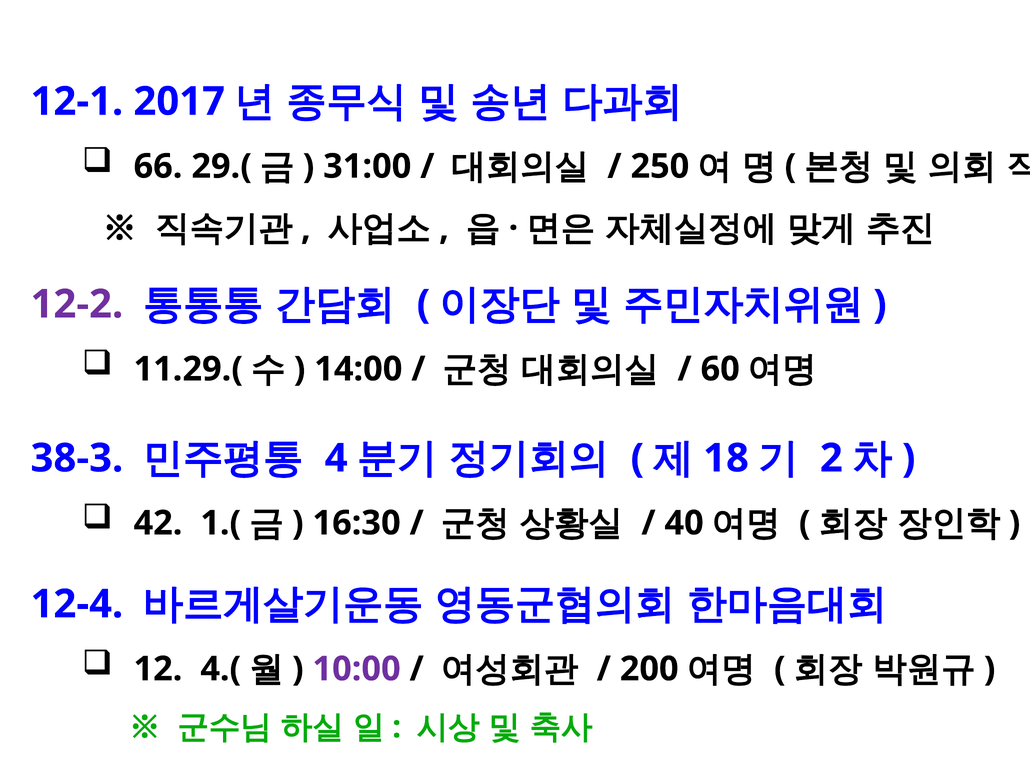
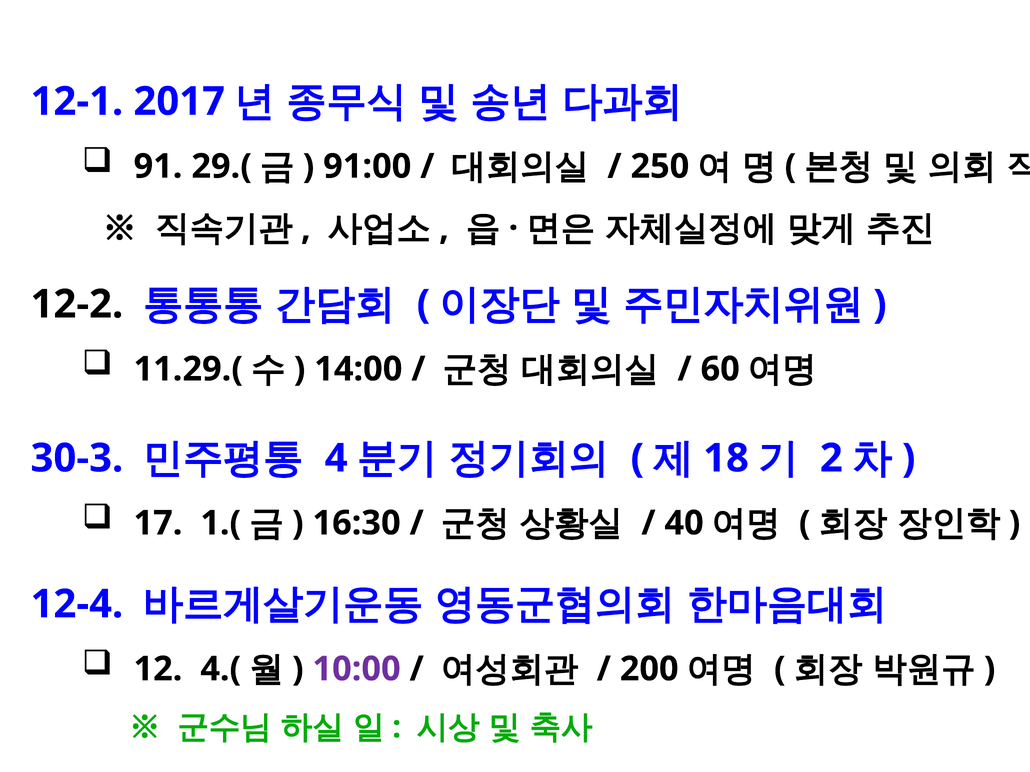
66: 66 -> 91 (158, 166)
31:00: 31:00 -> 91:00 (367, 166)
12-2 colour: purple -> black (77, 304)
38-3: 38-3 -> 30-3 (77, 459)
42: 42 -> 17 (158, 523)
